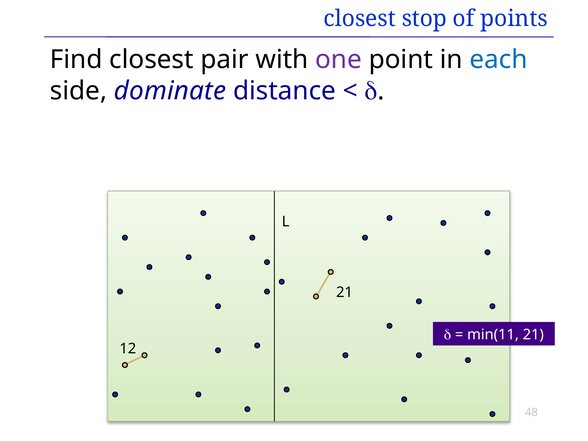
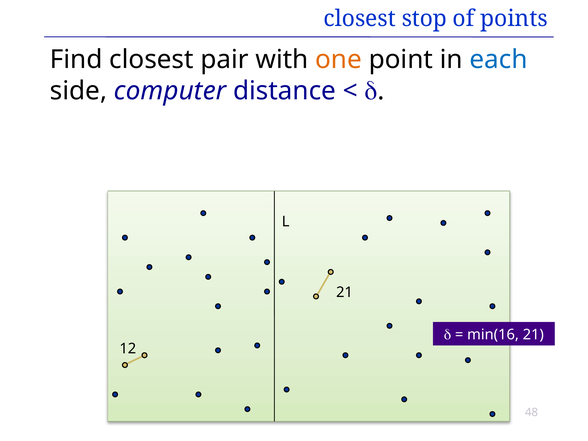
one colour: purple -> orange (338, 60)
dominate: dominate -> computer (170, 91)
min(11: min(11 -> min(16 (493, 335)
